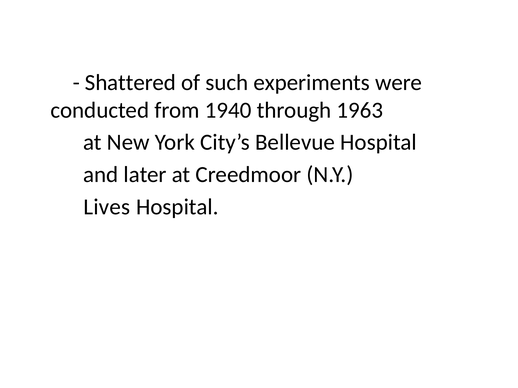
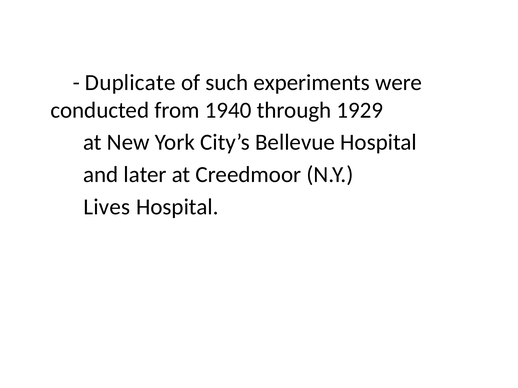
Shattered: Shattered -> Duplicate (130, 83)
1963: 1963 -> 1929 (360, 110)
